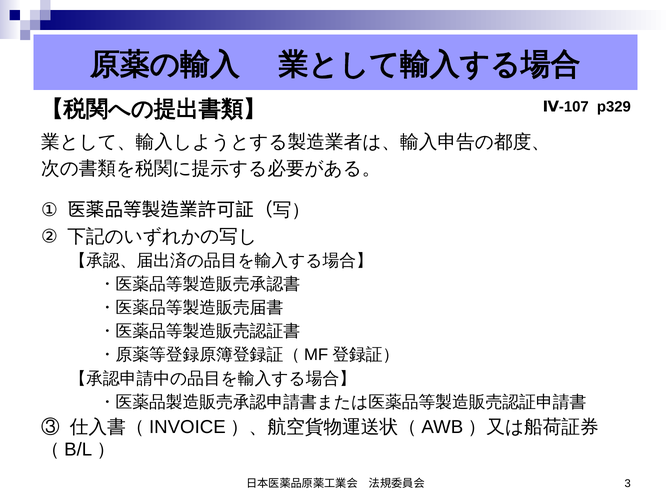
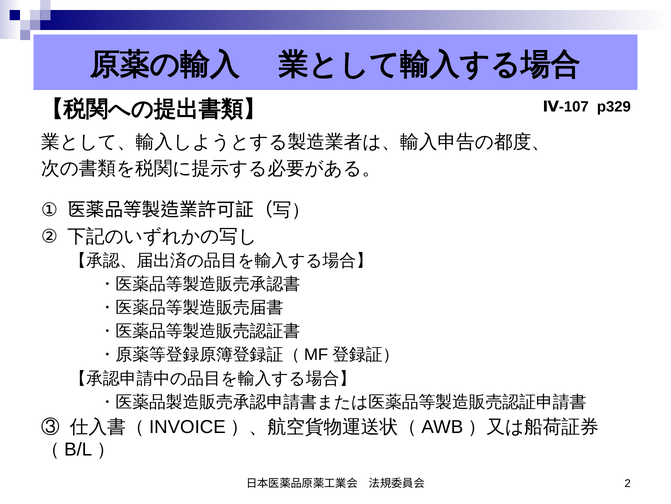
3: 3 -> 2 (628, 483)
